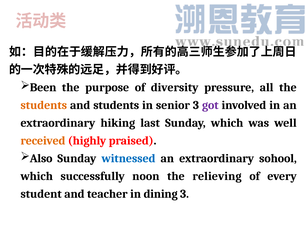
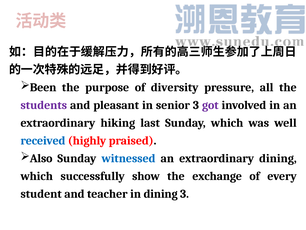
students colour: orange -> purple (44, 105)
and students: students -> pleasant (116, 105)
received colour: orange -> blue (43, 140)
extraordinary sohool: sohool -> dining (278, 158)
noon: noon -> show (146, 176)
relieving: relieving -> exchange (217, 176)
